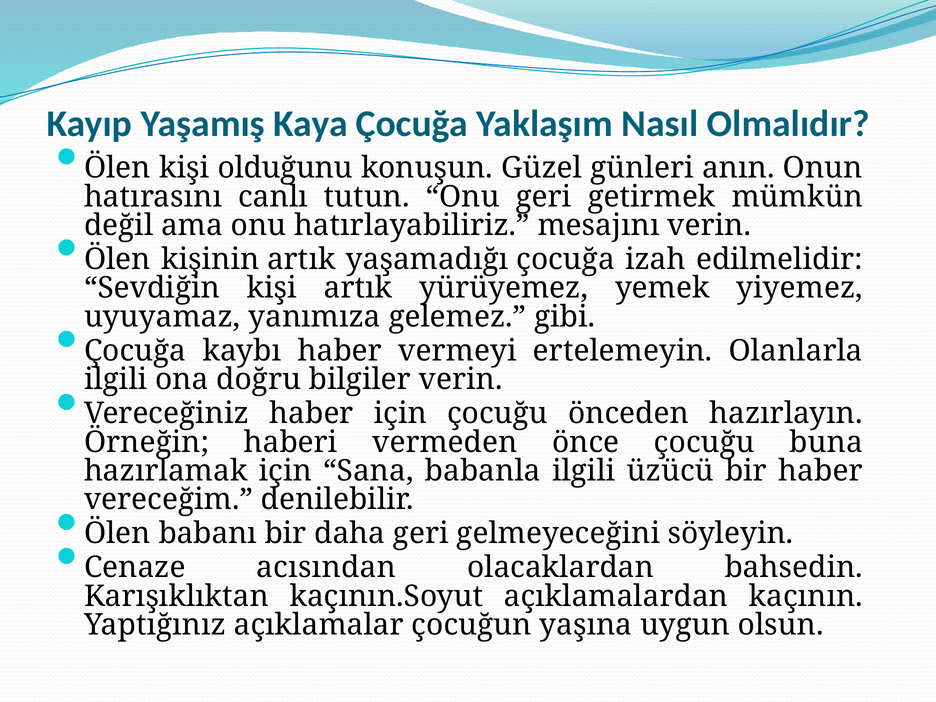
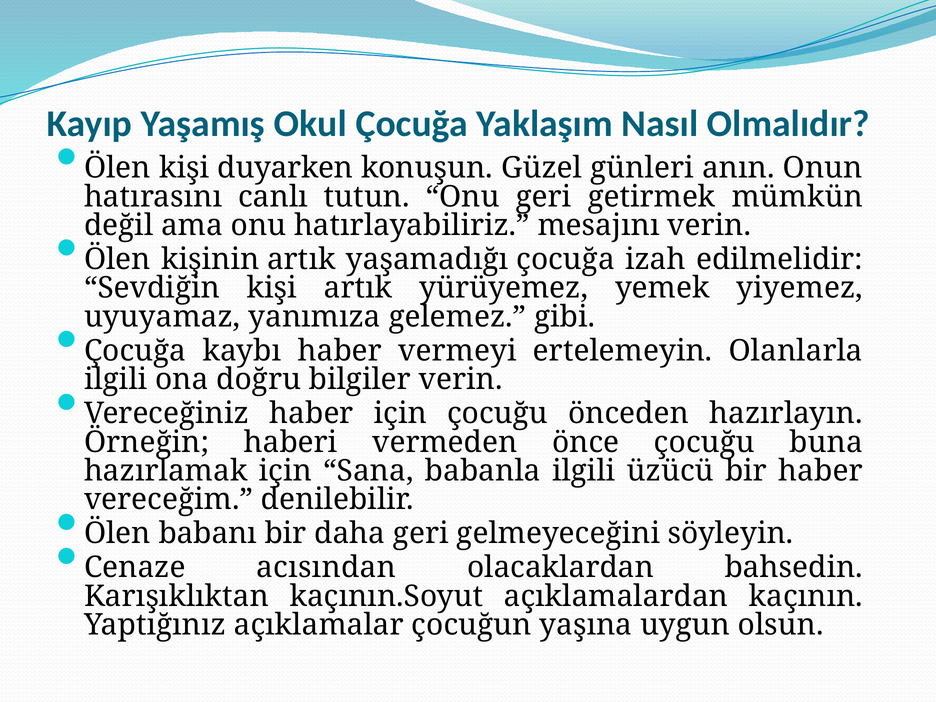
Kaya: Kaya -> Okul (310, 124)
olduğunu: olduğunu -> duyarken (285, 168)
